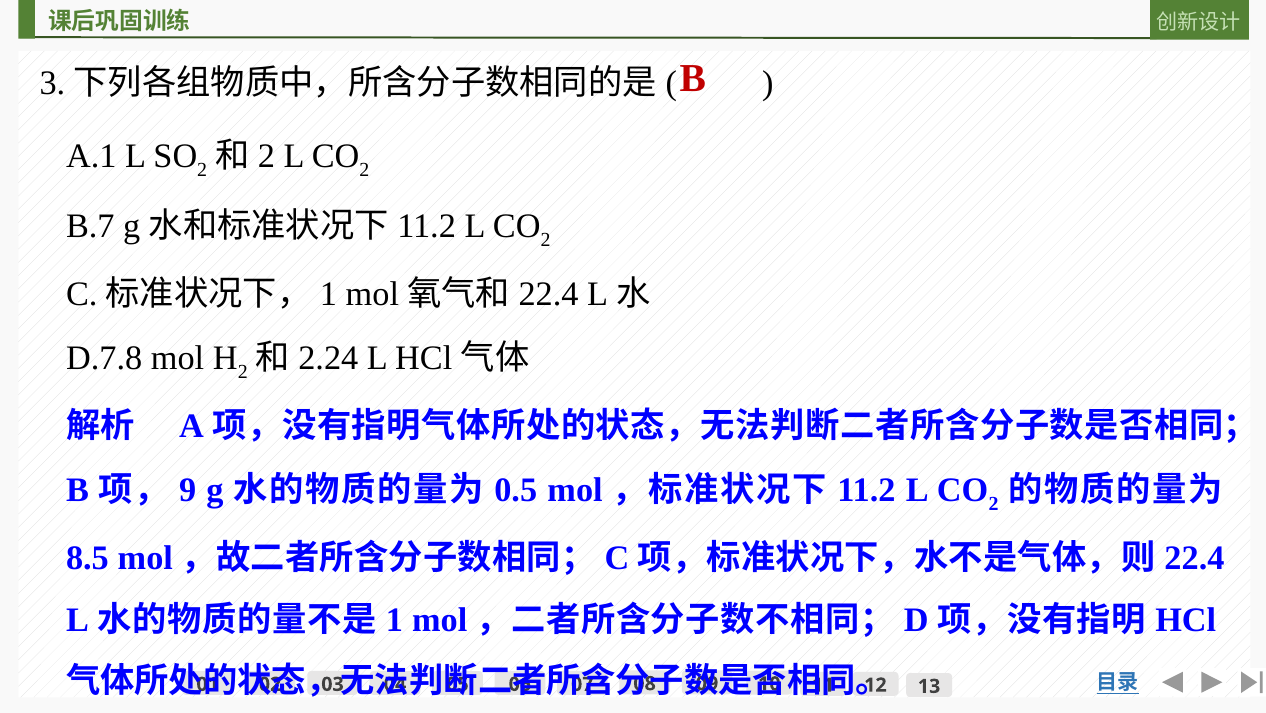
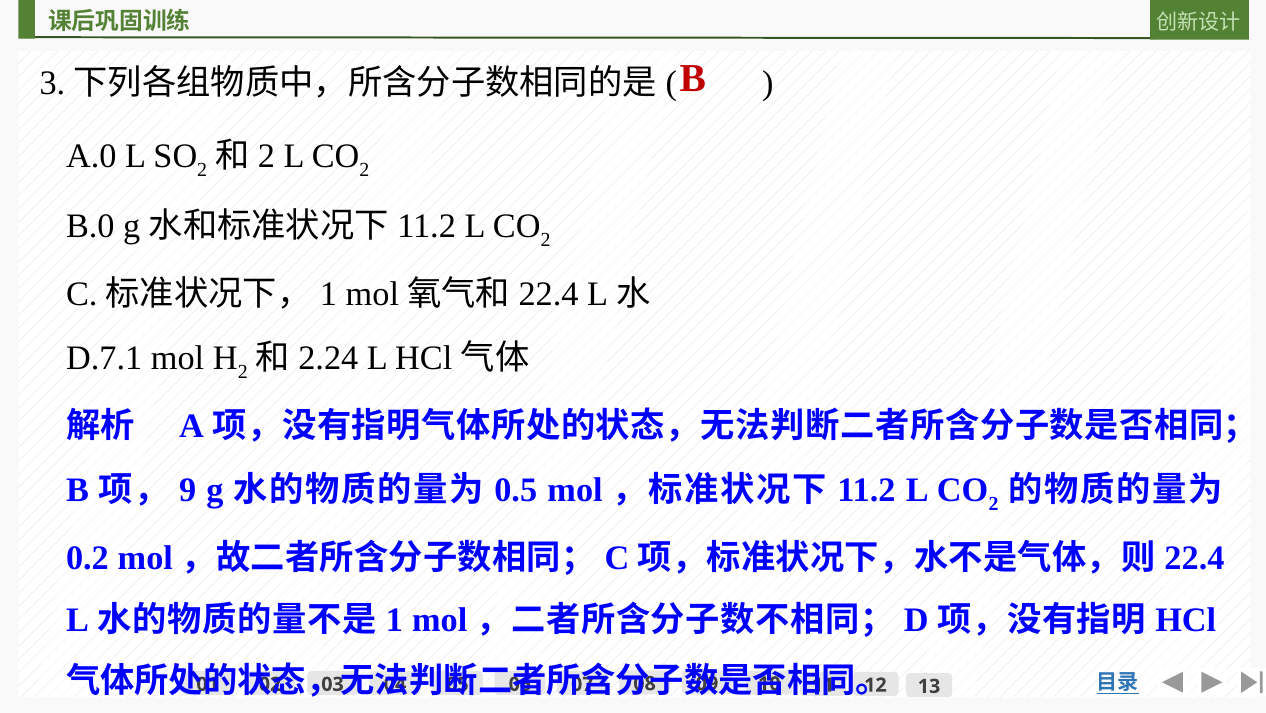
A.1: A.1 -> A.0 (91, 156)
B.7: B.7 -> B.0 (90, 226)
D.7.8: D.7.8 -> D.7.1 (104, 358)
8.5: 8.5 -> 0.2 (87, 558)
